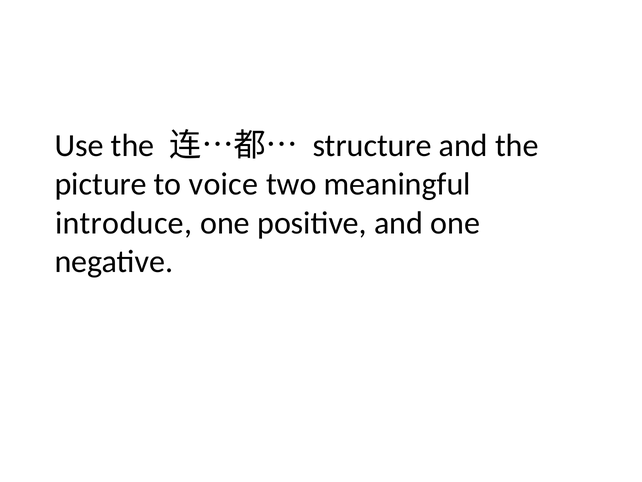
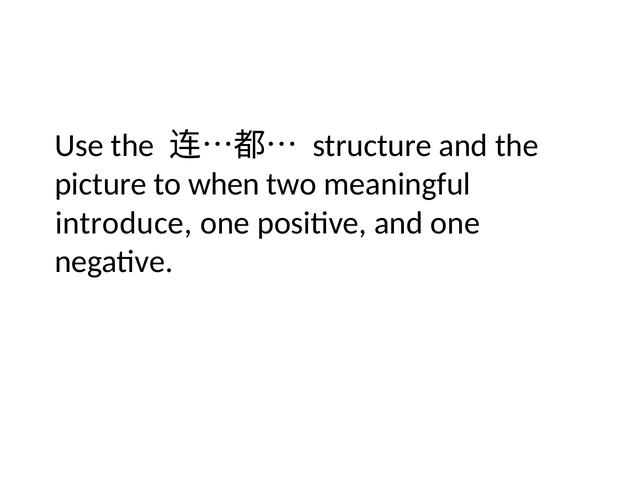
voice: voice -> when (224, 184)
